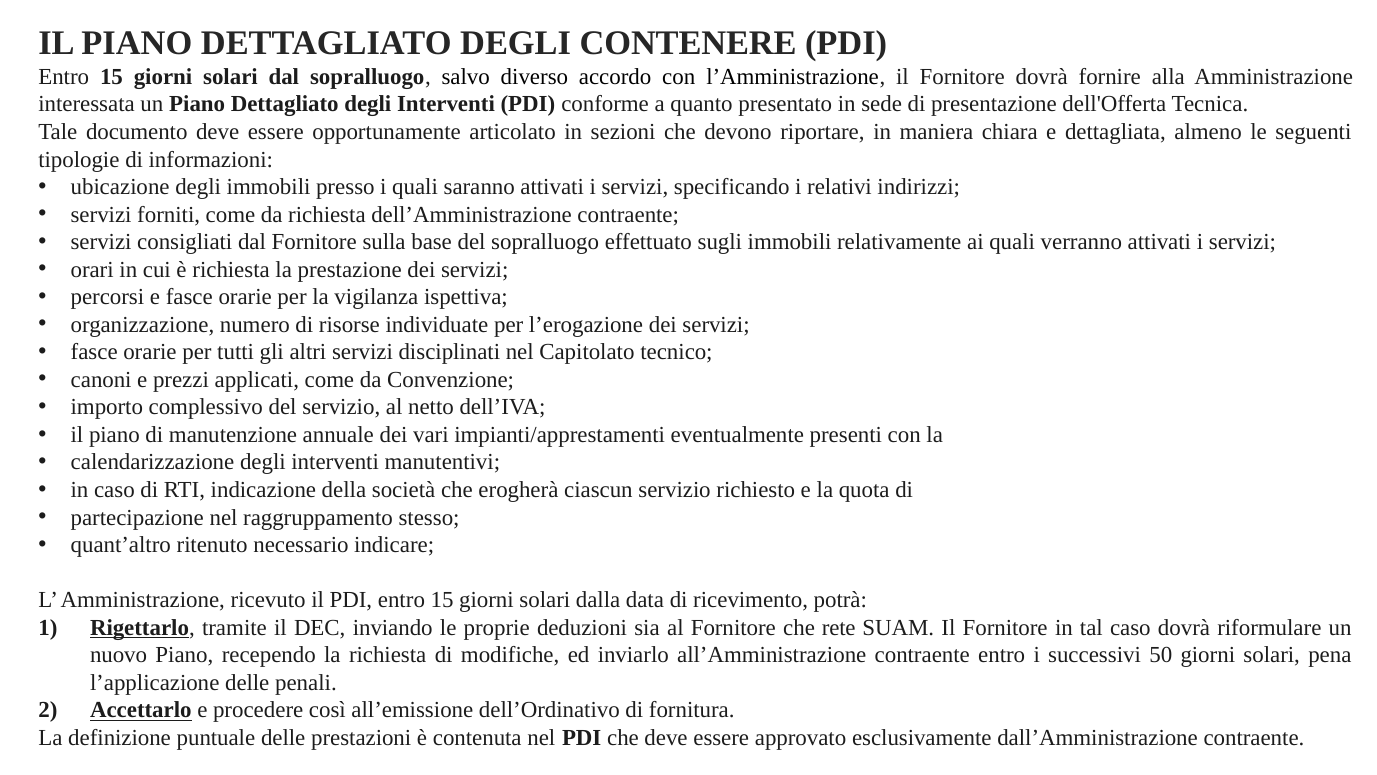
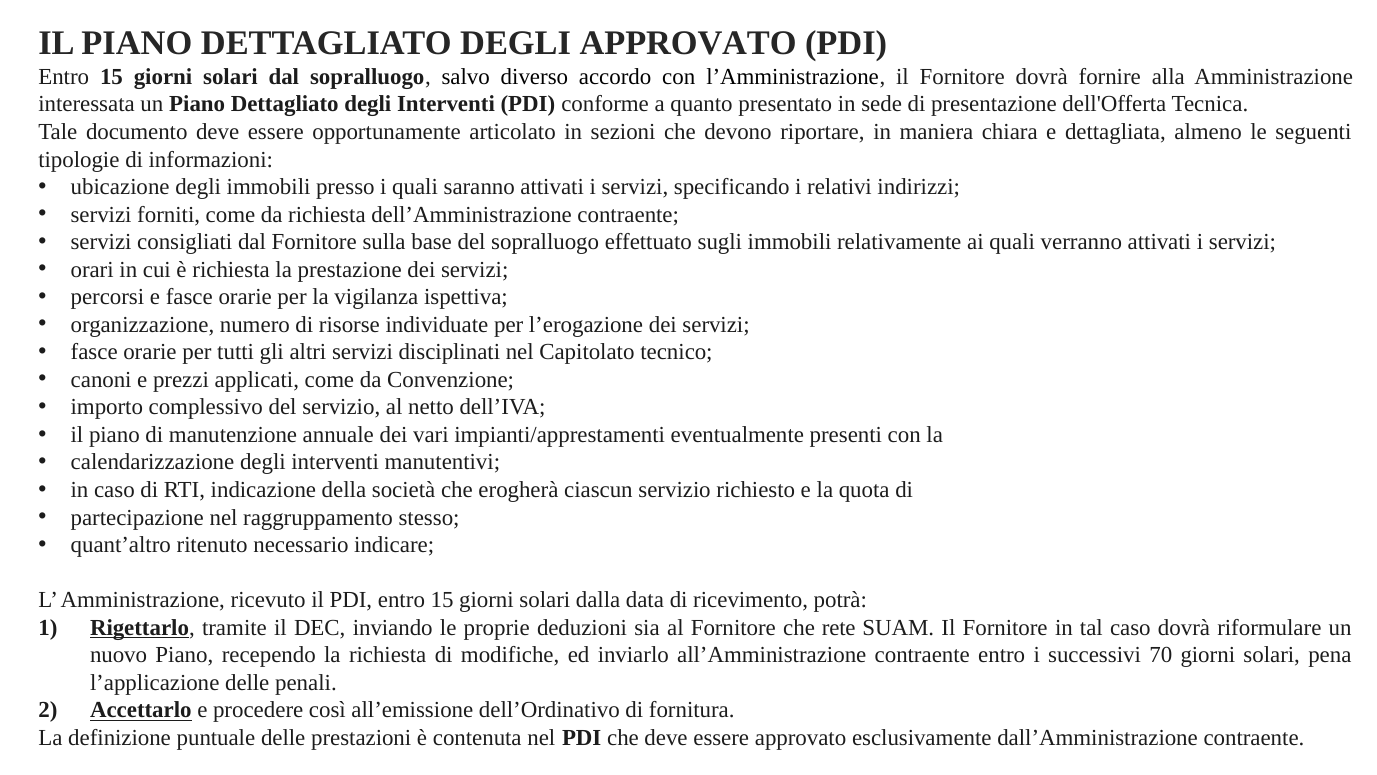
DEGLI CONTENERE: CONTENERE -> APPROVATO (688, 43)
50: 50 -> 70 (1161, 655)
